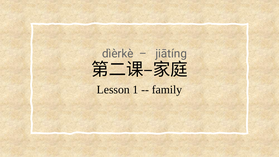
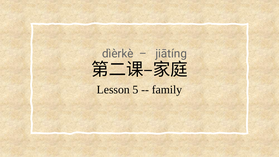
1: 1 -> 5 (135, 90)
